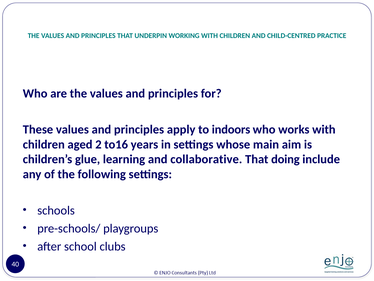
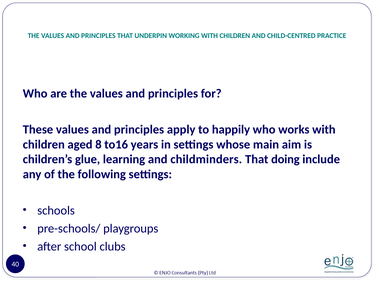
indoors: indoors -> happily (231, 129)
2: 2 -> 8 (98, 144)
collaborative: collaborative -> childminders (206, 159)
